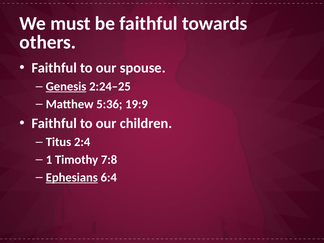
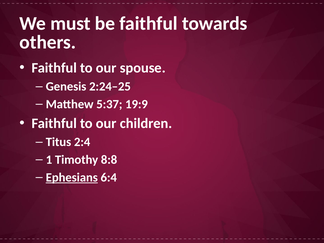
Genesis underline: present -> none (66, 87)
5:36: 5:36 -> 5:37 (109, 104)
7:8: 7:8 -> 8:8 (109, 160)
